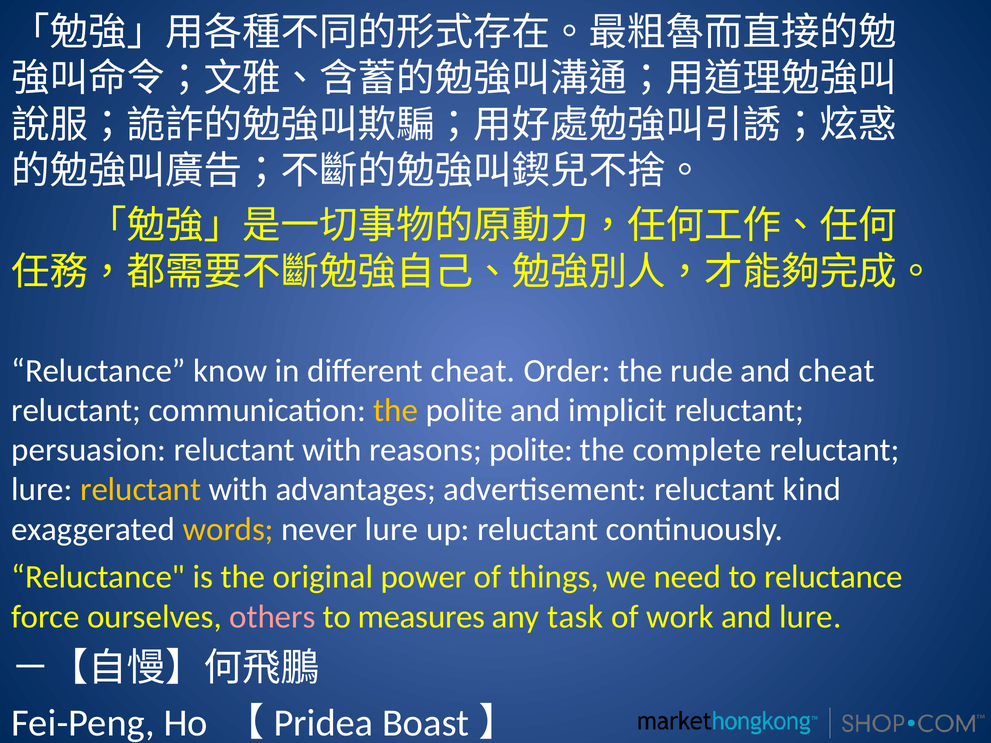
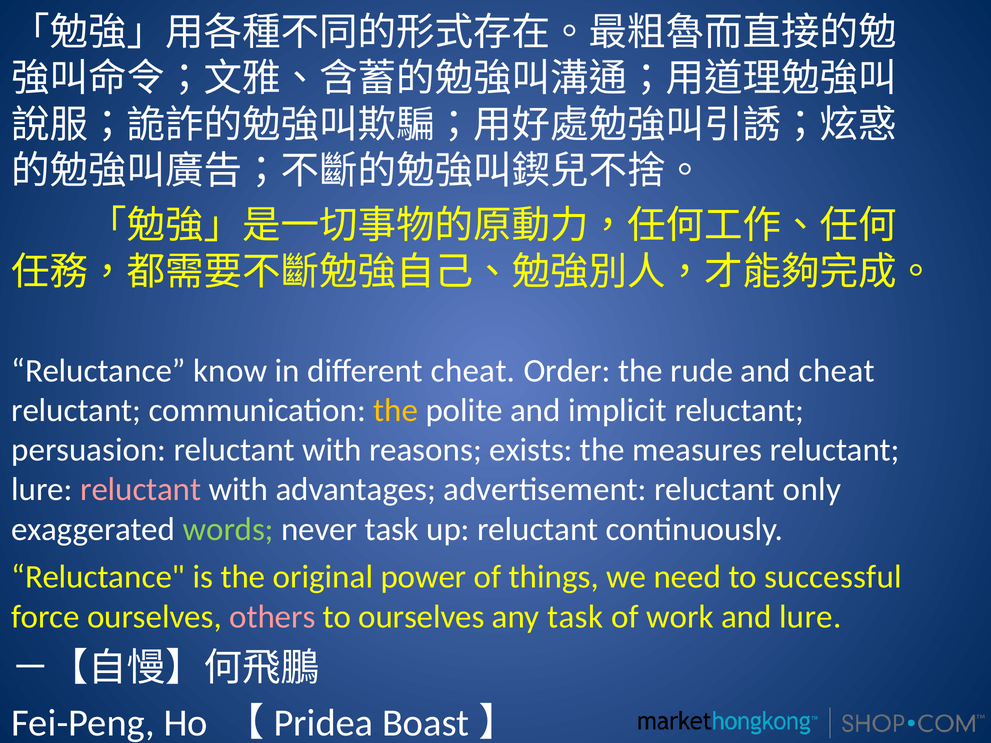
reasons polite: polite -> exists (531, 450)
complete: complete -> measures (697, 450)
reluctant colour: yellow -> pink (141, 490)
kind: kind -> only (812, 490)
words colour: yellow -> light green (228, 529)
never lure: lure -> task (392, 529)
to reluctance: reluctance -> successful (833, 577)
to measures: measures -> ourselves (421, 617)
